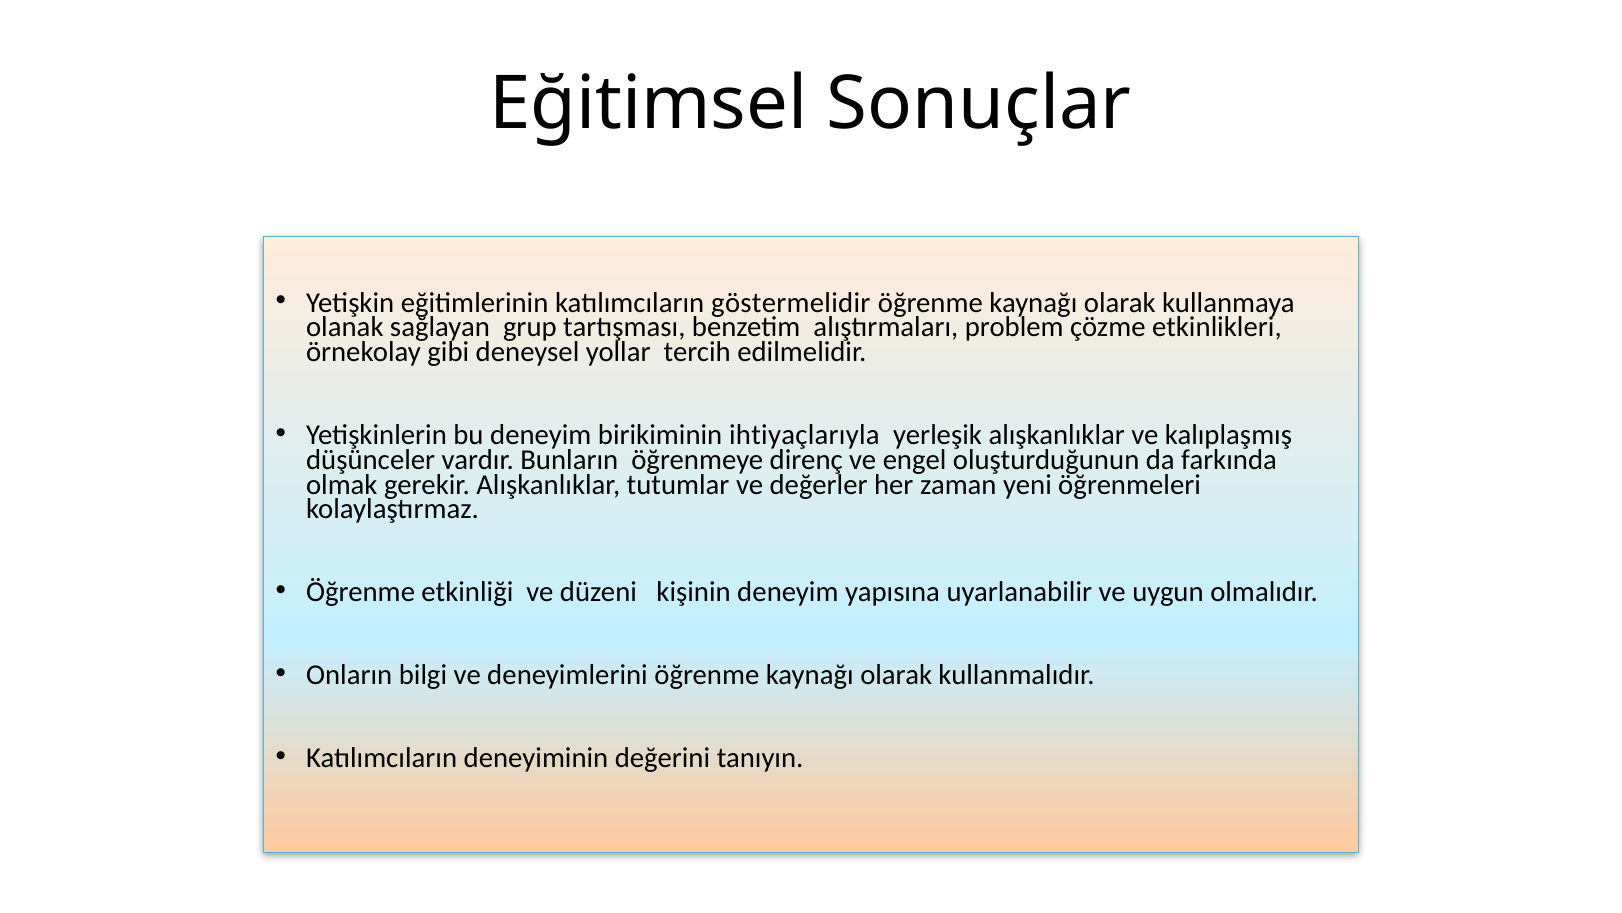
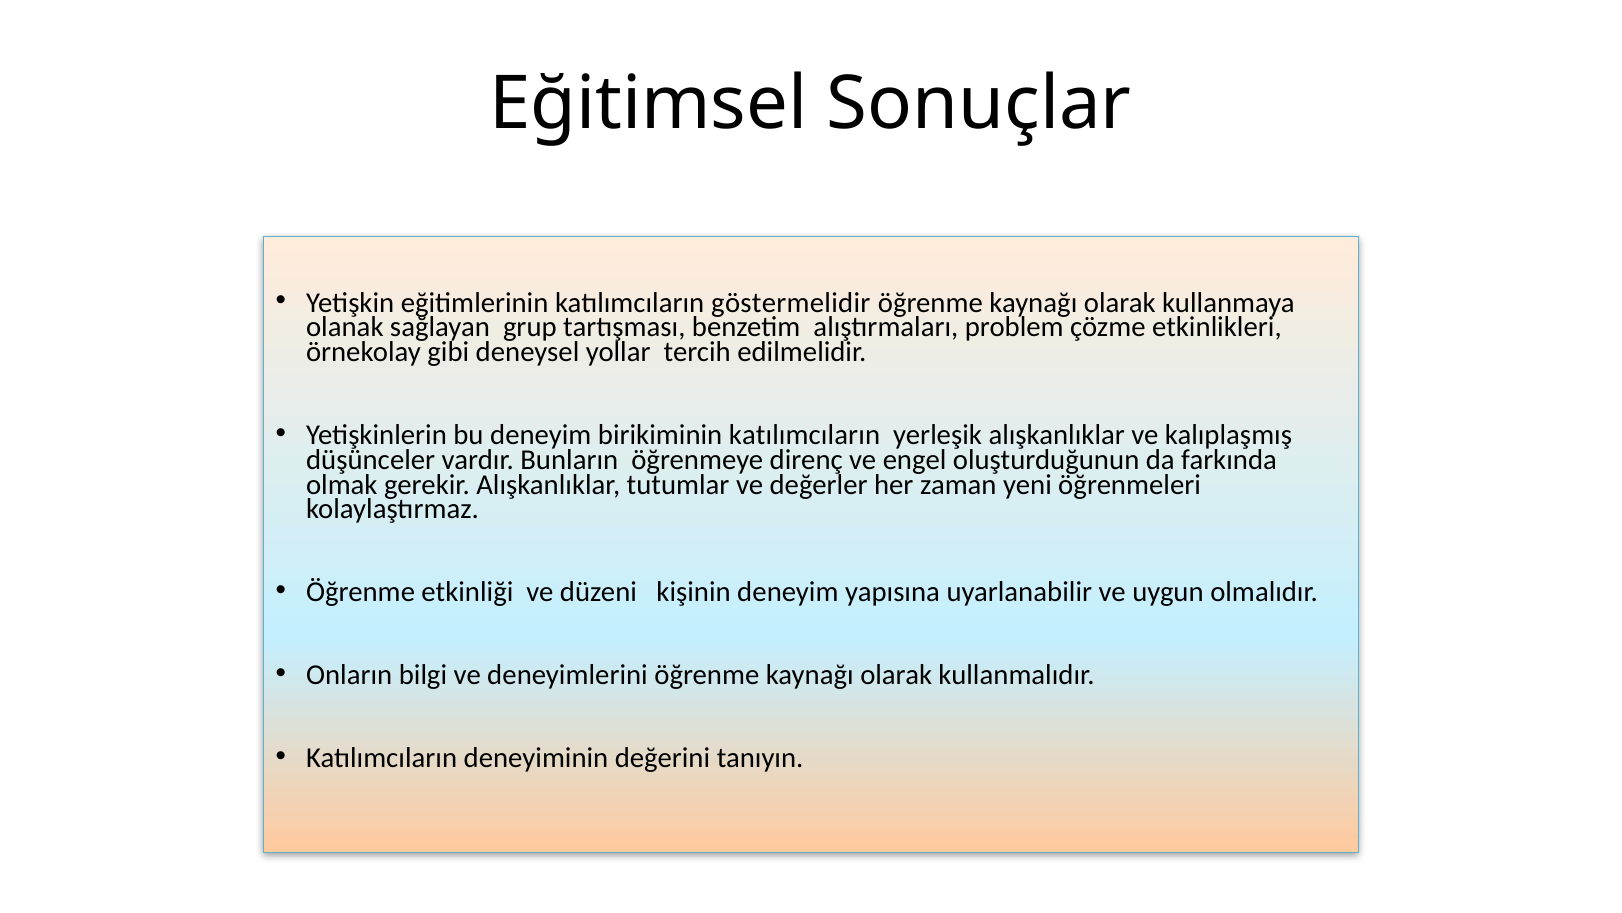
birikiminin ihtiyaçlarıyla: ihtiyaçlarıyla -> katılımcıların (804, 435)
